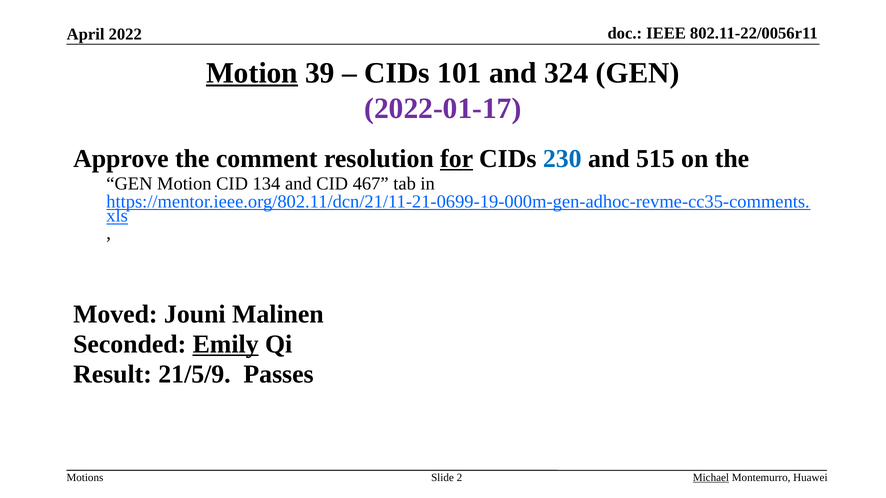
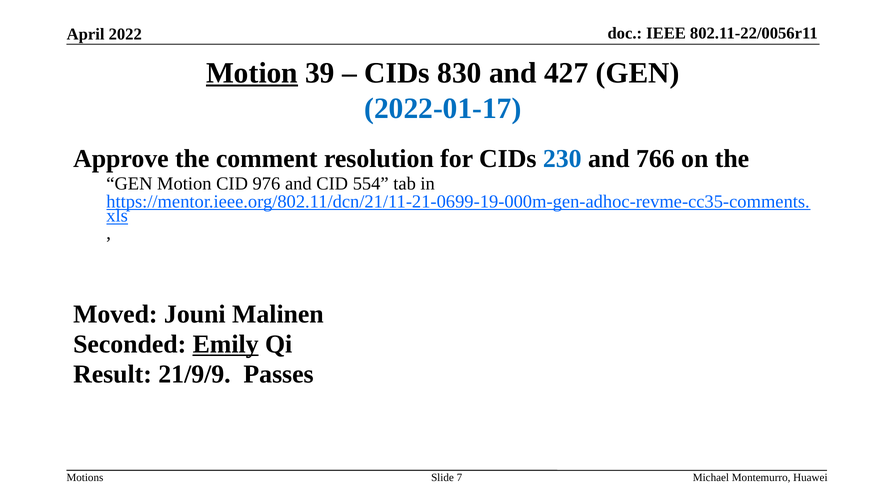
101: 101 -> 830 (460, 73)
324: 324 -> 427 (566, 73)
2022-01-17 colour: purple -> blue (443, 108)
for underline: present -> none (457, 159)
515: 515 -> 766 (655, 159)
134: 134 -> 976 (266, 184)
467: 467 -> 554 (371, 184)
21/5/9: 21/5/9 -> 21/9/9 (194, 375)
2: 2 -> 7 (459, 478)
Michael underline: present -> none (711, 478)
